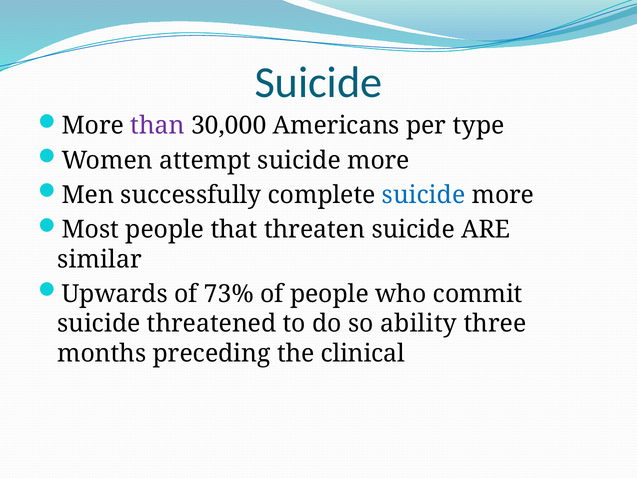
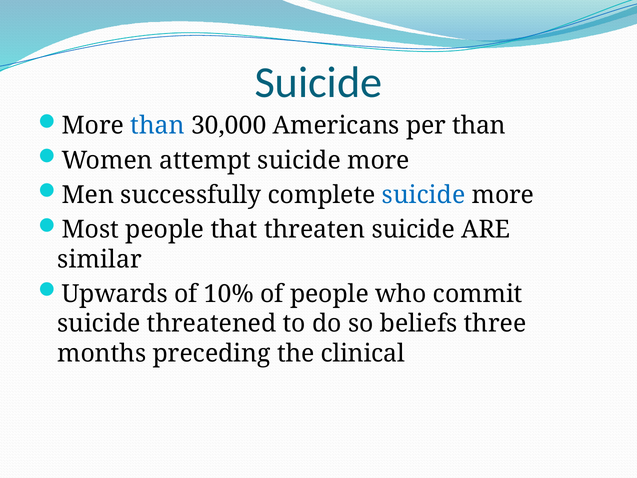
than colour: purple -> blue (158, 126)
per type: type -> than (479, 126)
73%: 73% -> 10% (229, 294)
ability: ability -> beliefs (419, 323)
